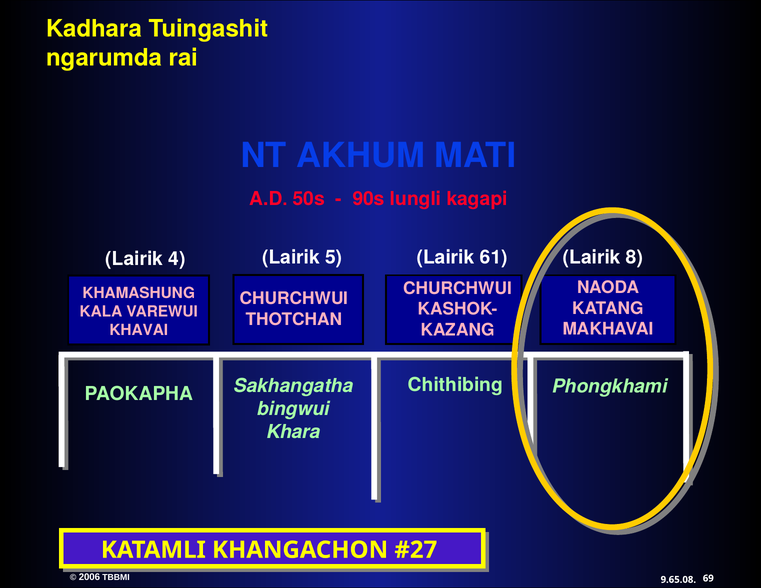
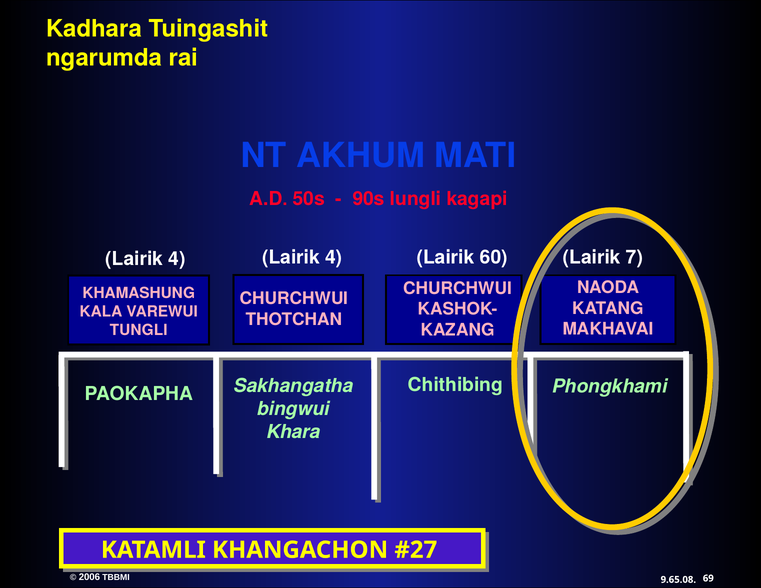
5: 5 -> 4 (334, 258)
61: 61 -> 60 (494, 258)
8: 8 -> 7 (635, 258)
KHAVAI: KHAVAI -> TUNGLI (139, 330)
